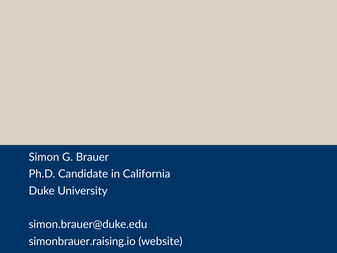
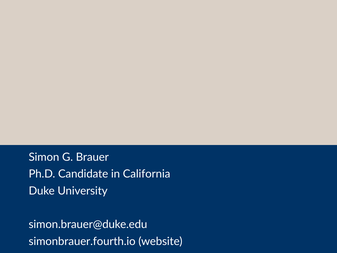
simonbrauer.raising.io: simonbrauer.raising.io -> simonbrauer.fourth.io (82, 241)
